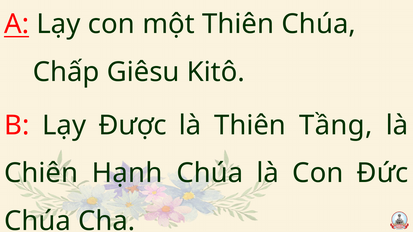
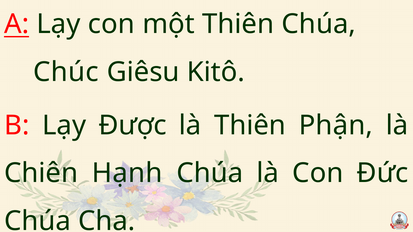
Chấp: Chấp -> Chúc (66, 72)
Tầng: Tầng -> Phận (336, 125)
